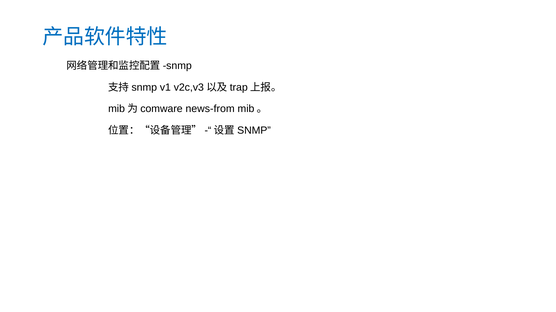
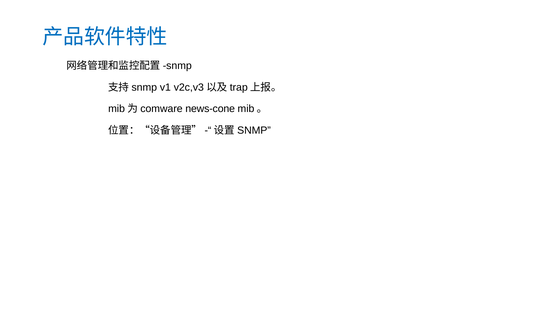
news-from: news-from -> news-cone (210, 109)
